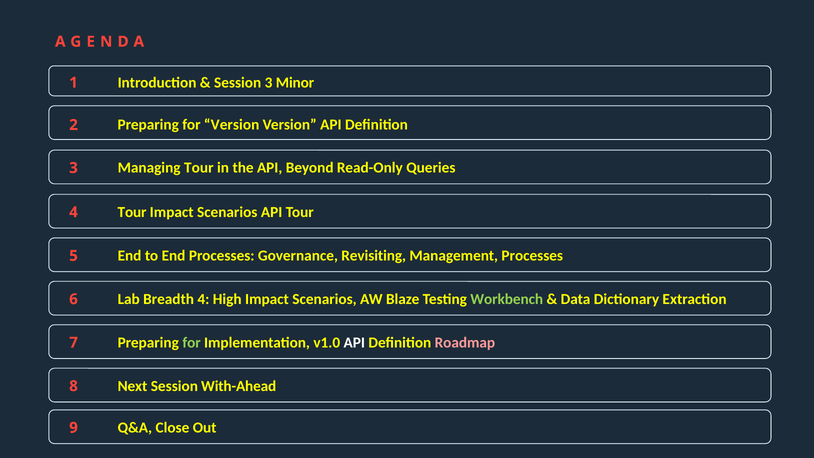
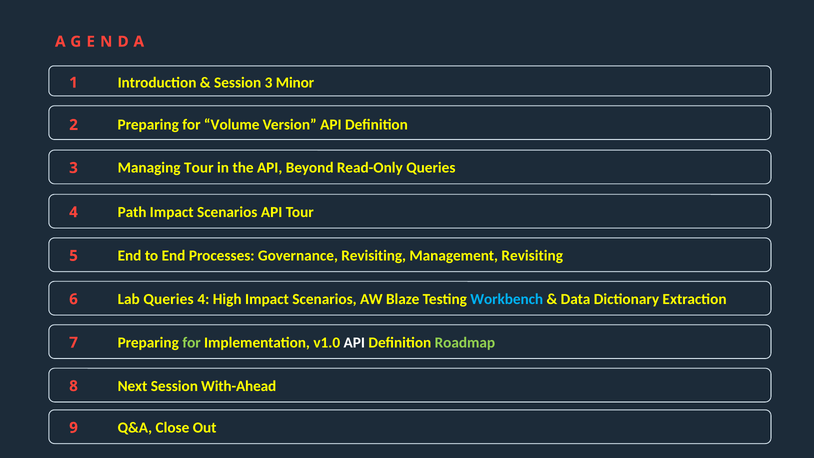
for Version: Version -> Volume (232, 125)
Tour: Tour -> Path (132, 212)
Management Processes: Processes -> Revisiting (532, 256)
Lab Breadth: Breadth -> Queries (169, 299)
Workbench colour: light green -> light blue (507, 299)
Roadmap colour: pink -> light green (465, 343)
